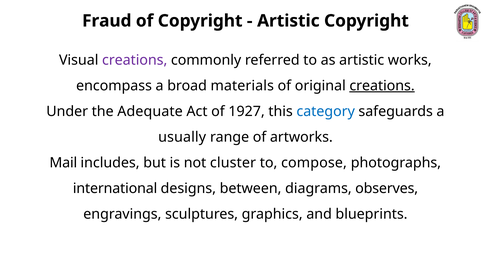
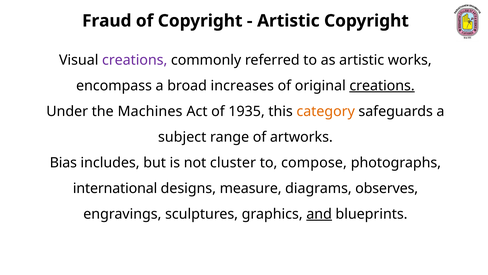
materials: materials -> increases (242, 85)
Adequate: Adequate -> Machines (150, 111)
1927: 1927 -> 1935 (247, 111)
category colour: blue -> orange (326, 111)
usually: usually -> subject (182, 137)
Mail: Mail -> Bias (63, 162)
between: between -> measure (251, 188)
and underline: none -> present (319, 214)
